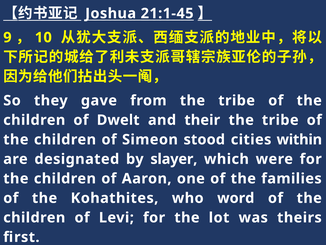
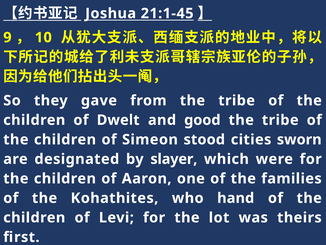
their: their -> good (202, 120)
within: within -> sworn (299, 139)
word: word -> hand (236, 198)
